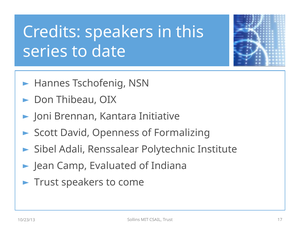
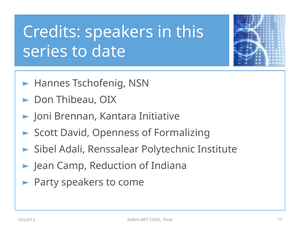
Evaluated: Evaluated -> Reduction (113, 166)
Trust: Trust -> Party (46, 182)
